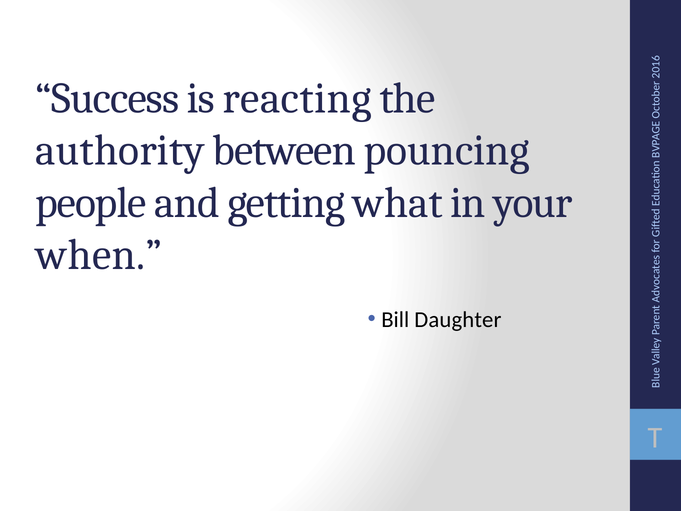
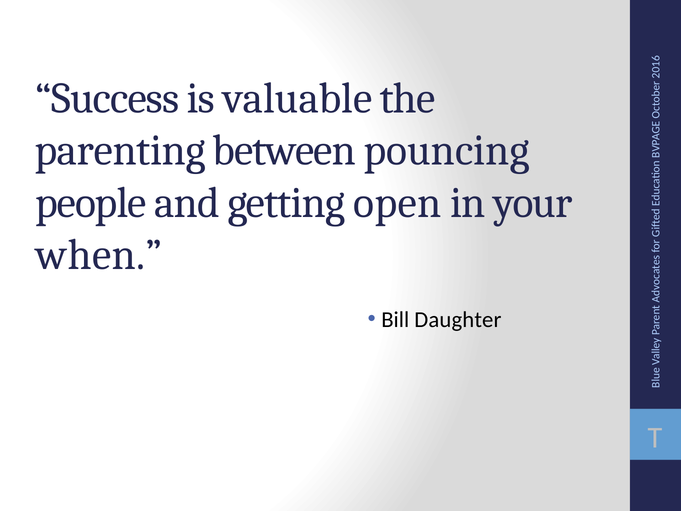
reacting: reacting -> valuable (297, 98)
authority: authority -> parenting (120, 151)
what: what -> open (397, 203)
